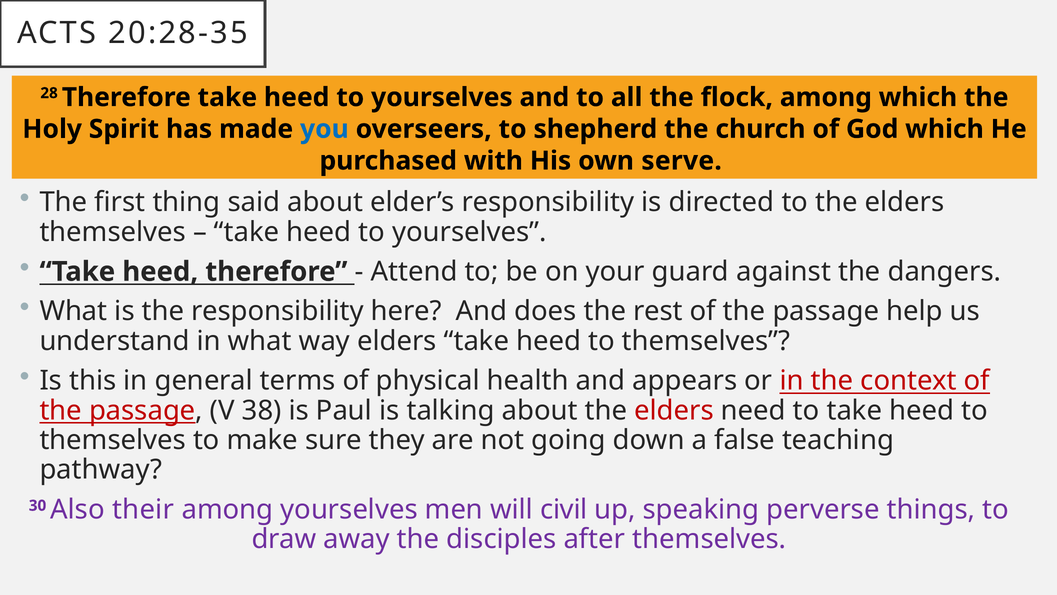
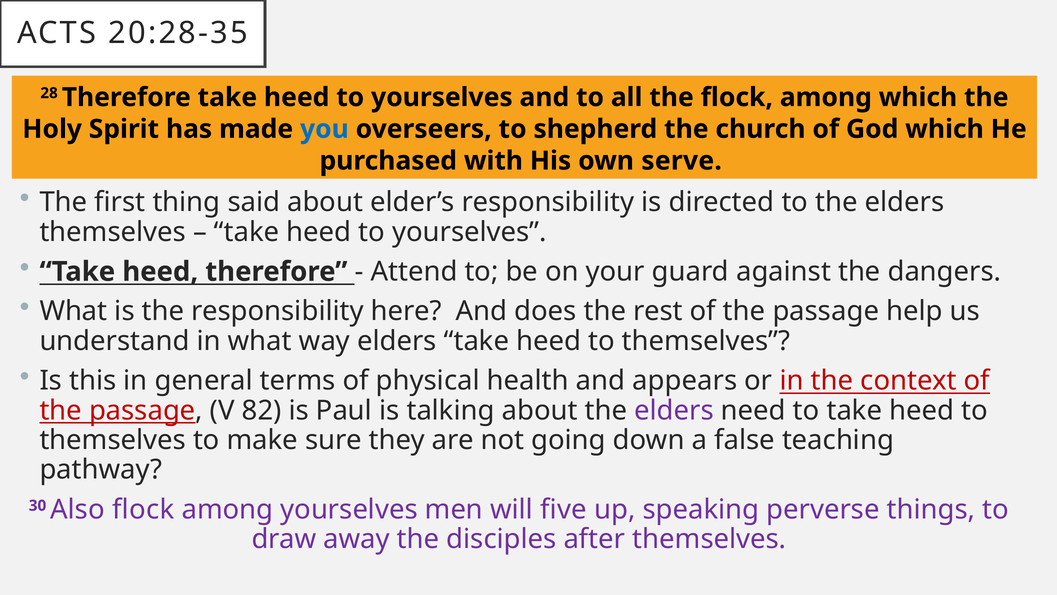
38: 38 -> 82 (262, 410)
elders colour: red -> purple (674, 410)
Also their: their -> flock (143, 509)
civil: civil -> five (564, 509)
